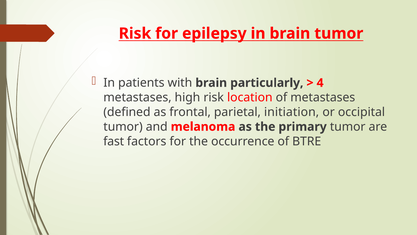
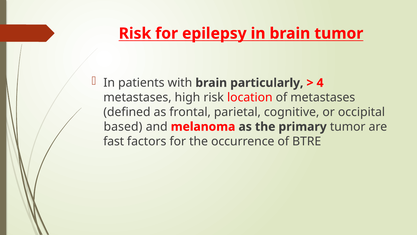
initiation: initiation -> cognitive (292, 112)
tumor: tumor -> based (123, 127)
